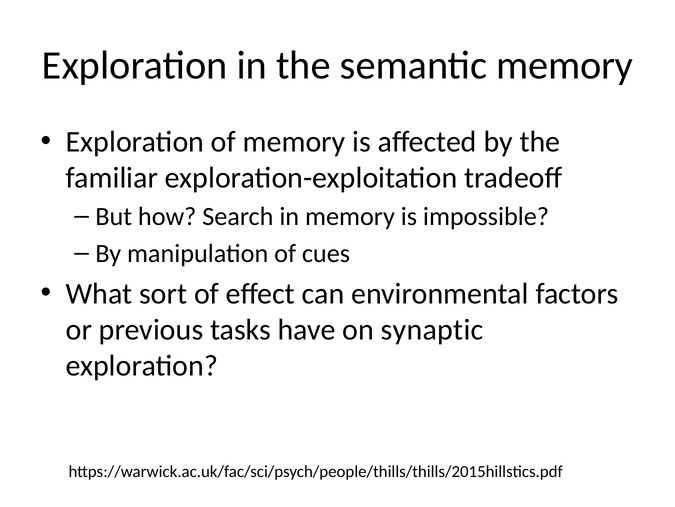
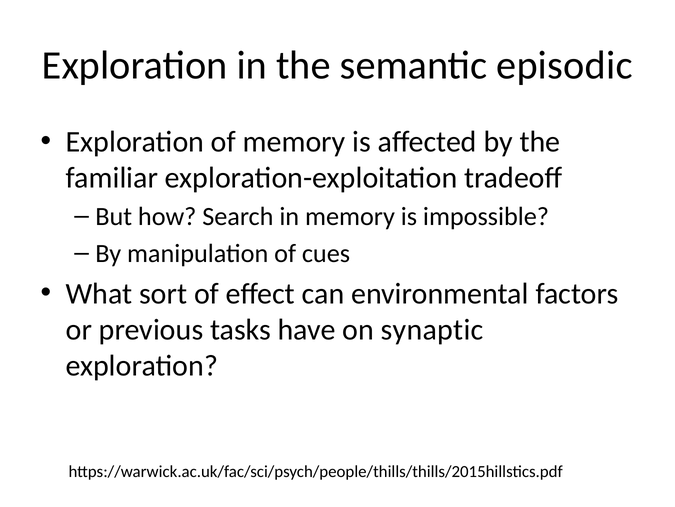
semantic memory: memory -> episodic (564, 65)
